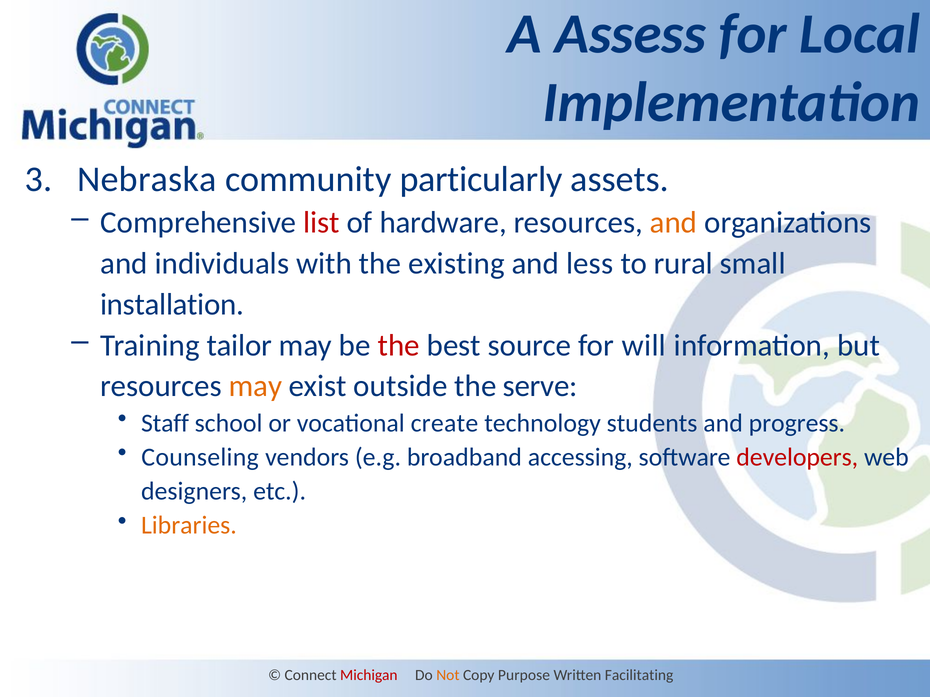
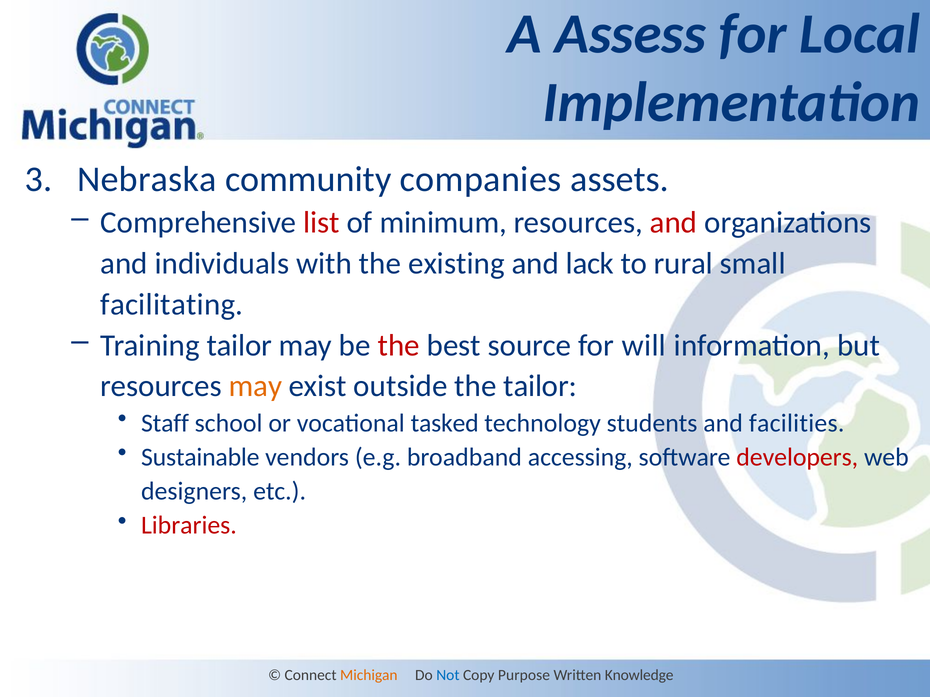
particularly: particularly -> companies (481, 179)
hardware: hardware -> minimum (443, 223)
and colour: orange -> red (674, 223)
less: less -> lack (590, 264)
installation: installation -> facilitating (172, 305)
the serve: serve -> tailor (540, 386)
create: create -> tasked (445, 423)
progress: progress -> facilities (797, 423)
Counseling: Counseling -> Sustainable (200, 457)
Libraries colour: orange -> red (189, 526)
Michigan colour: red -> orange (369, 675)
Not colour: orange -> blue (448, 675)
Facilitating: Facilitating -> Knowledge (639, 675)
